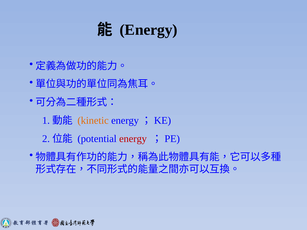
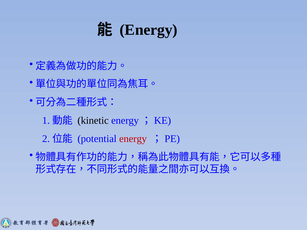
kinetic colour: orange -> black (93, 121)
